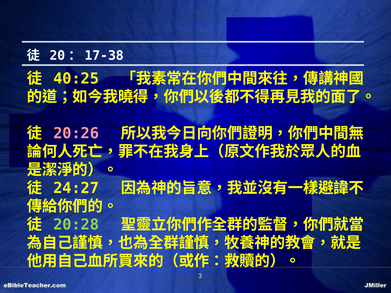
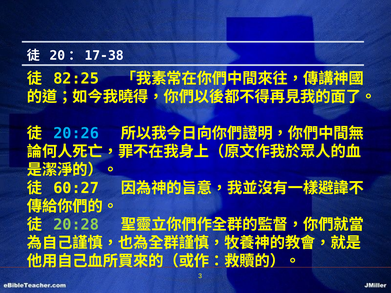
40:25: 40:25 -> 82:25 (76, 79)
20:26 colour: pink -> light blue (76, 133)
24:27: 24:27 -> 60:27 (76, 188)
